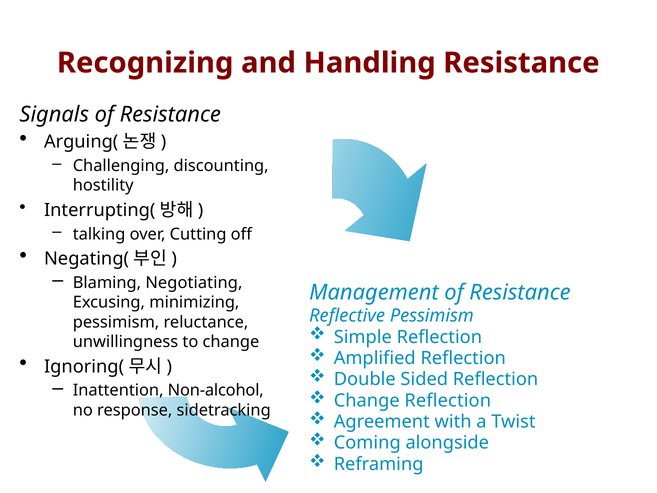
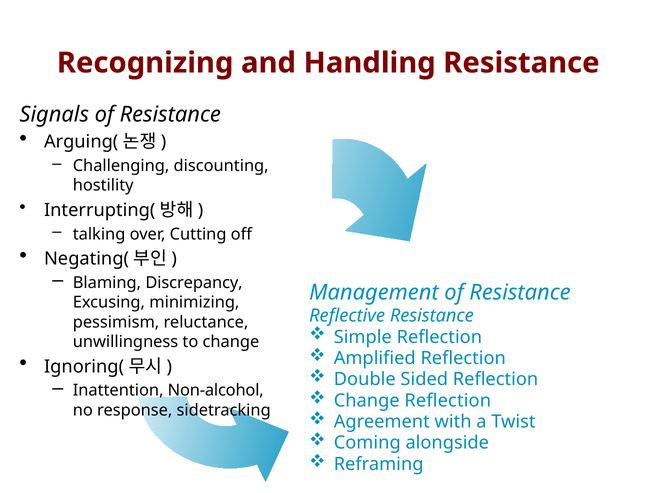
Negotiating: Negotiating -> Discrepancy (194, 283)
Reflective Pessimism: Pessimism -> Resistance (432, 316)
